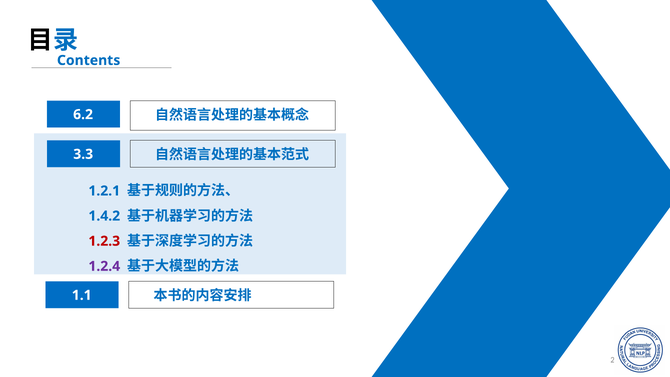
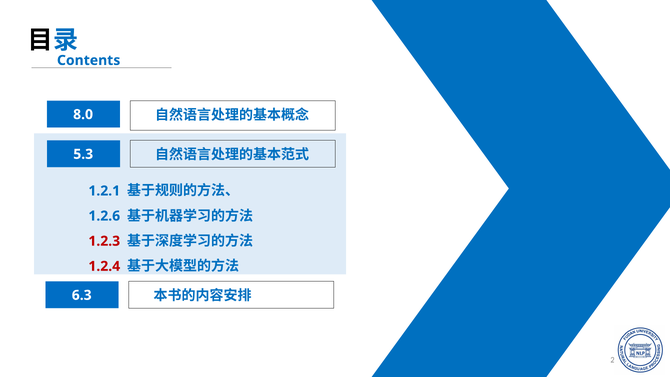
6.2: 6.2 -> 8.0 (83, 114)
3.3: 3.3 -> 5.3 (83, 154)
1.4.2: 1.4.2 -> 1.2.6 (104, 216)
1.2.4 colour: purple -> red (104, 266)
1.1: 1.1 -> 6.3 (82, 295)
